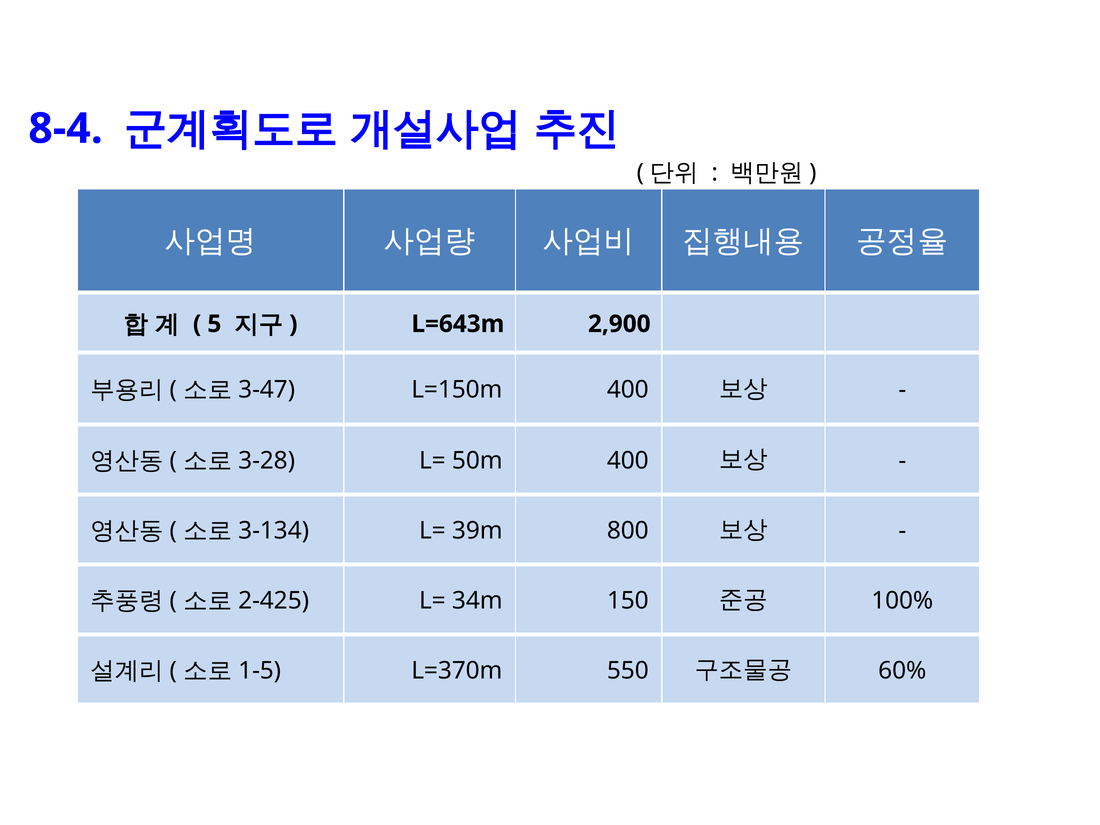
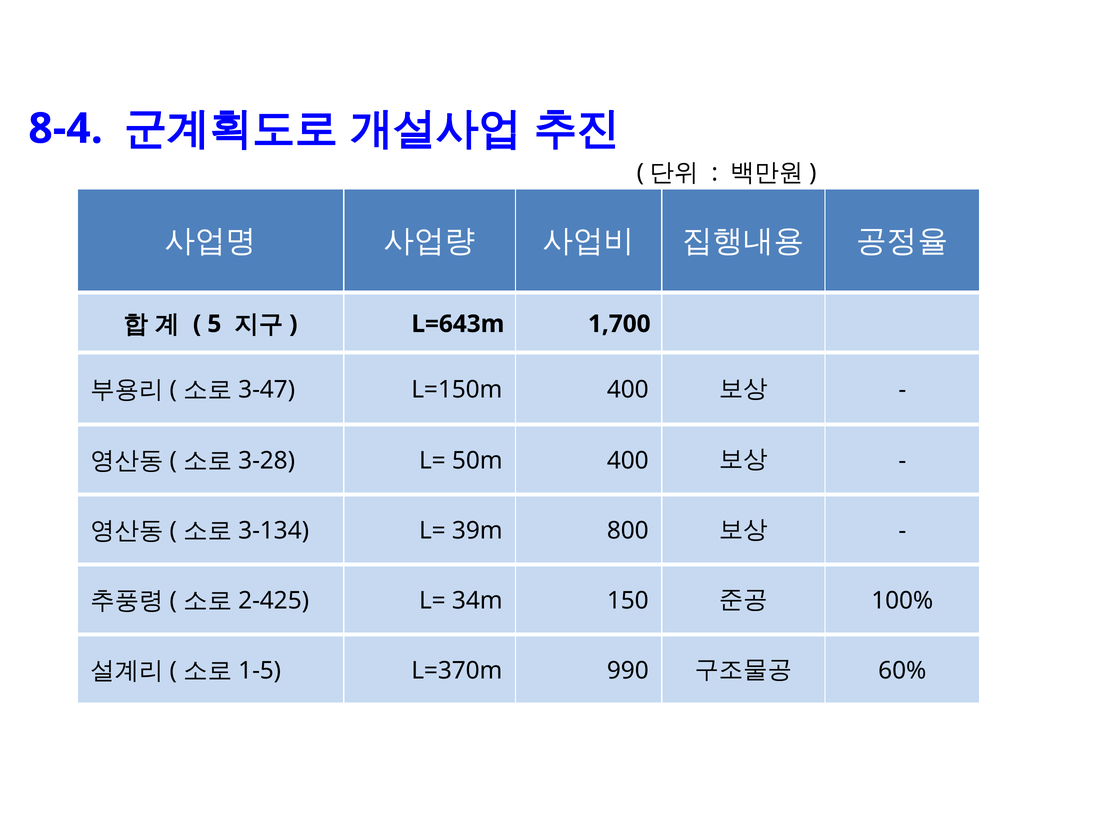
2,900: 2,900 -> 1,700 (619, 324)
550: 550 -> 990 (628, 671)
